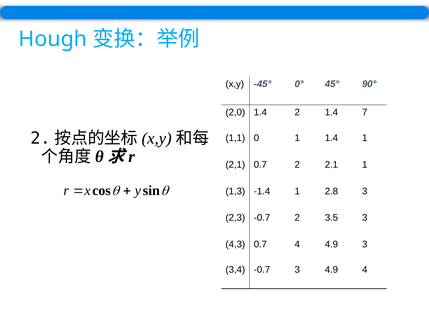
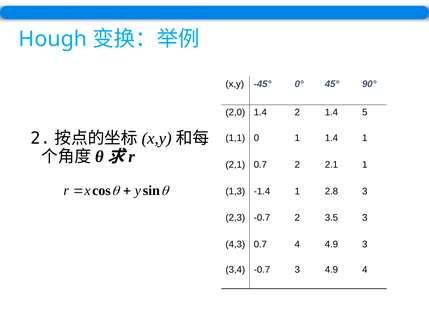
7: 7 -> 5 (365, 112)
